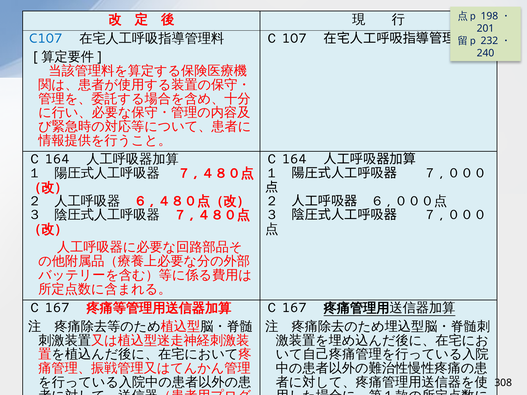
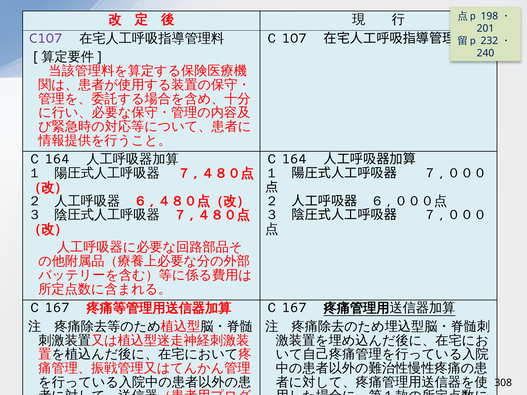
C107 colour: blue -> purple (45, 39)
